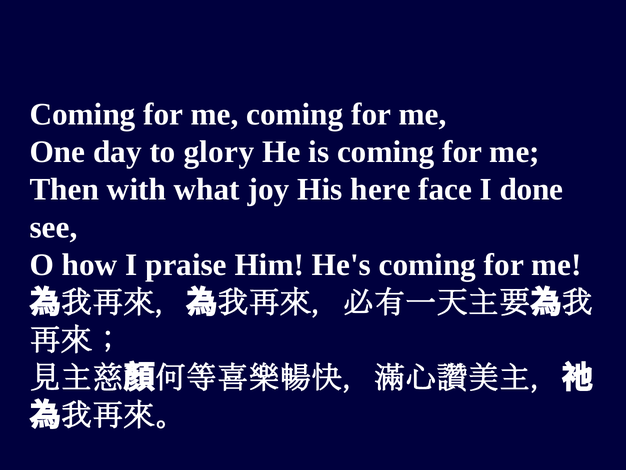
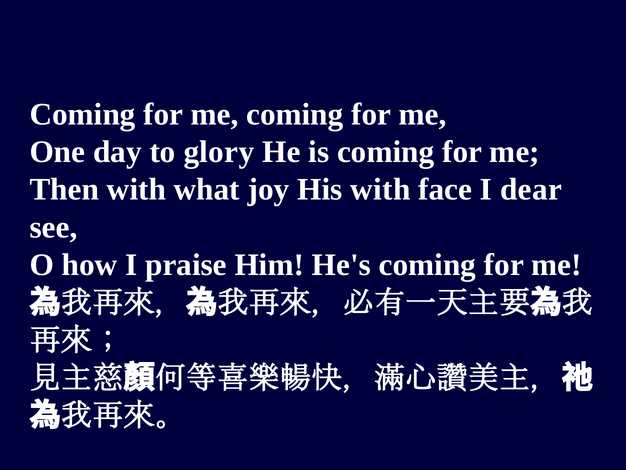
His here: here -> with (380, 189)
done: done -> dear (531, 189)
